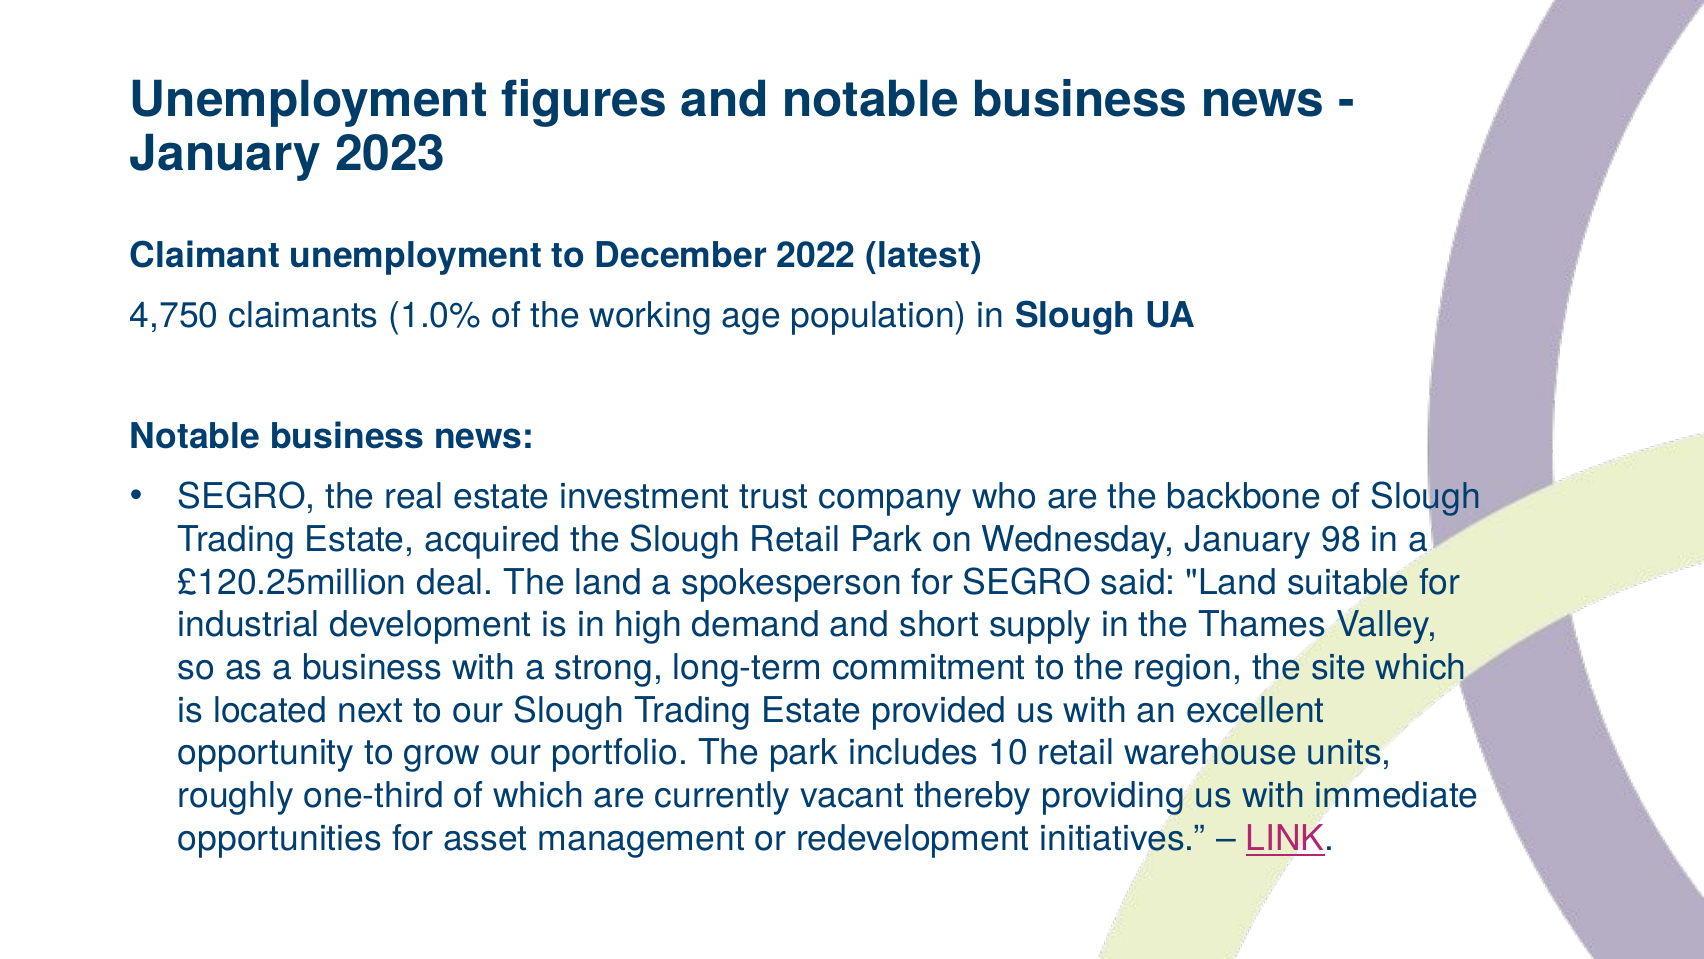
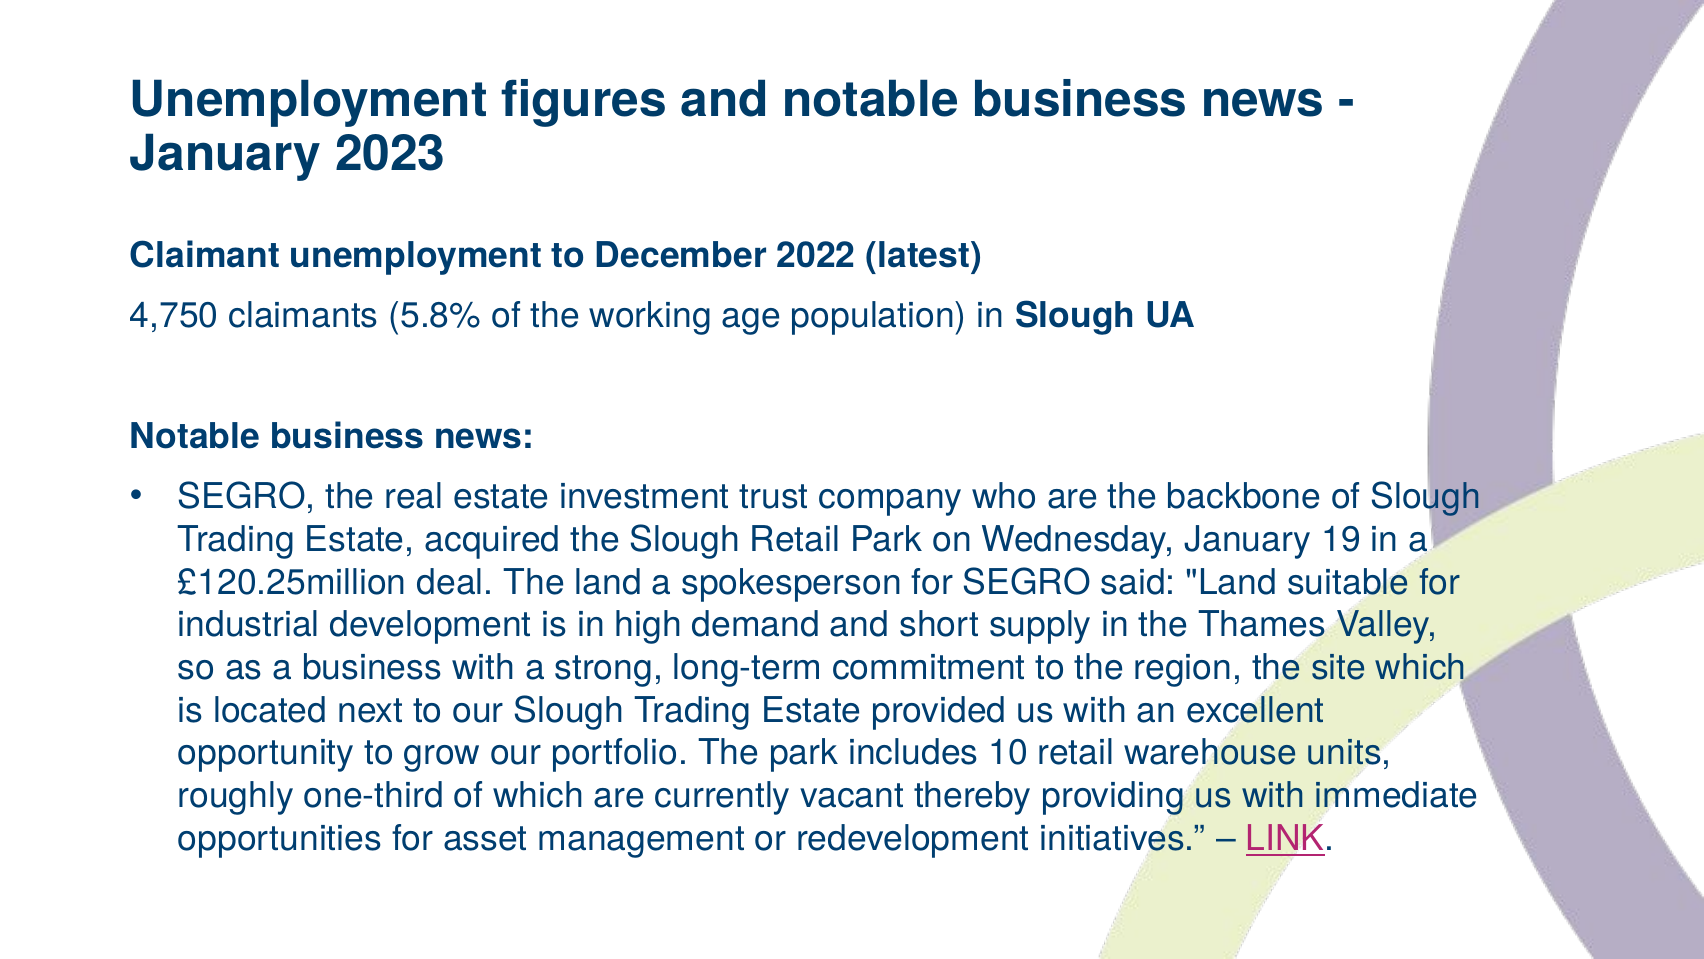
1.0%: 1.0% -> 5.8% (435, 316)
98: 98 -> 19 (1341, 540)
